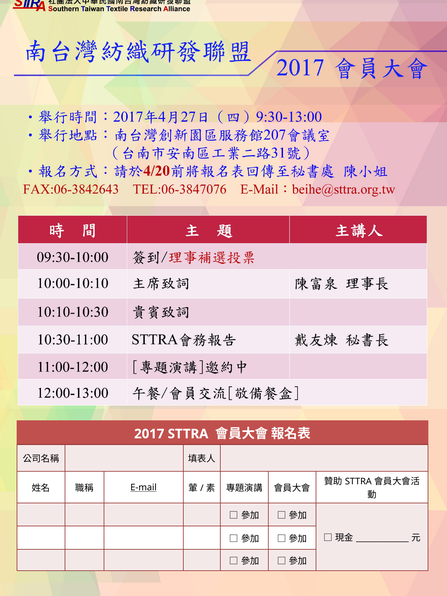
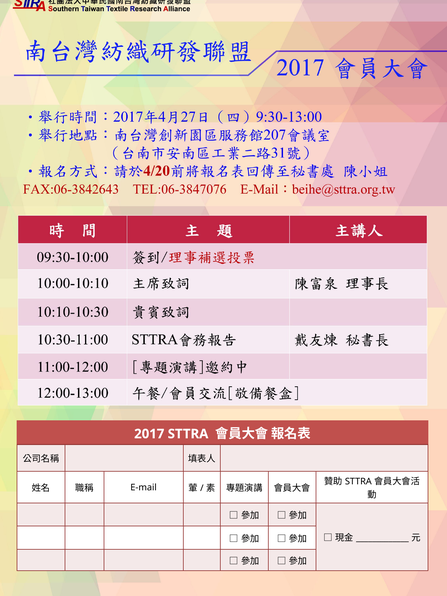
E-mail underline: present -> none (144, 488)
